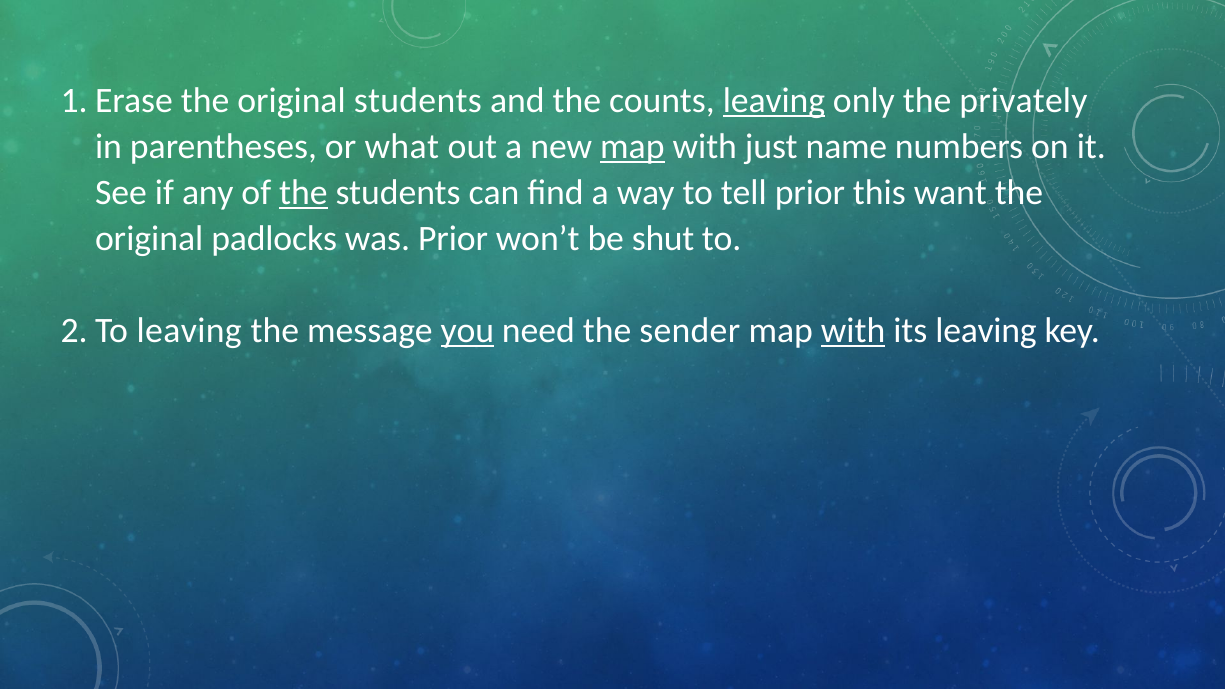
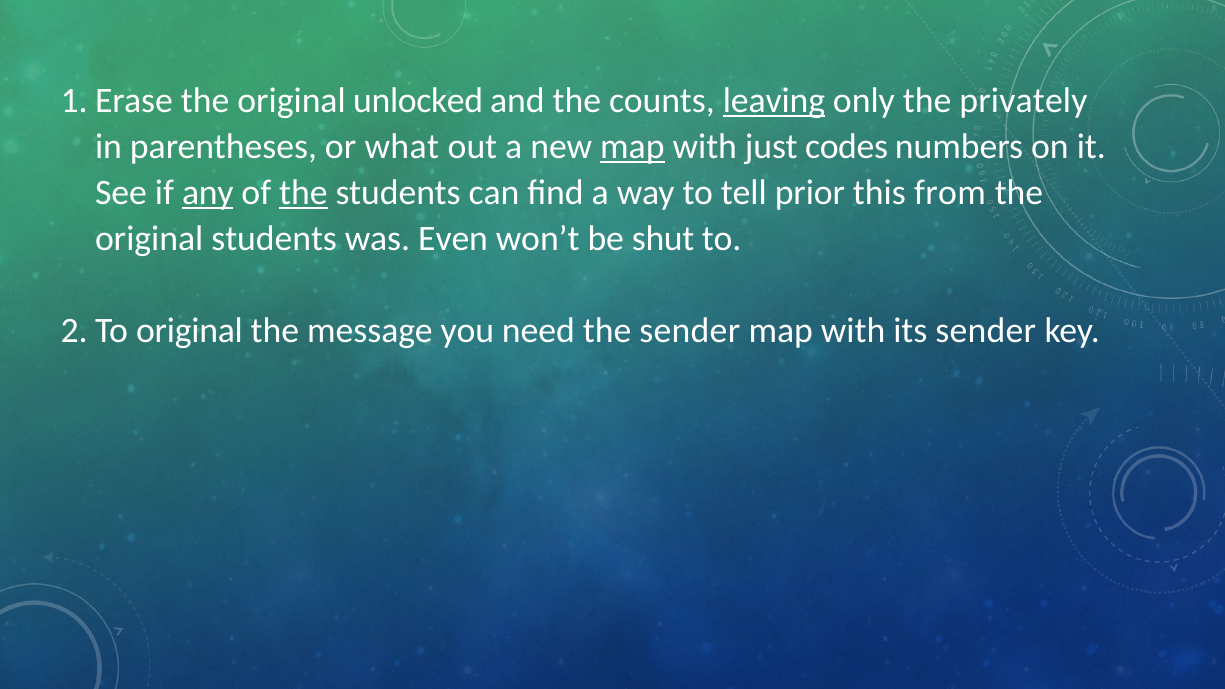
original students: students -> unlocked (418, 101)
name: name -> codes (847, 147)
any underline: none -> present (208, 193)
want: want -> from (950, 193)
original padlocks: padlocks -> students (274, 238)
was Prior: Prior -> Even (453, 238)
leaving: leaving -> original (190, 330)
you underline: present -> none (467, 330)
with underline: present -> none (853, 330)
its leaving: leaving -> sender (986, 330)
